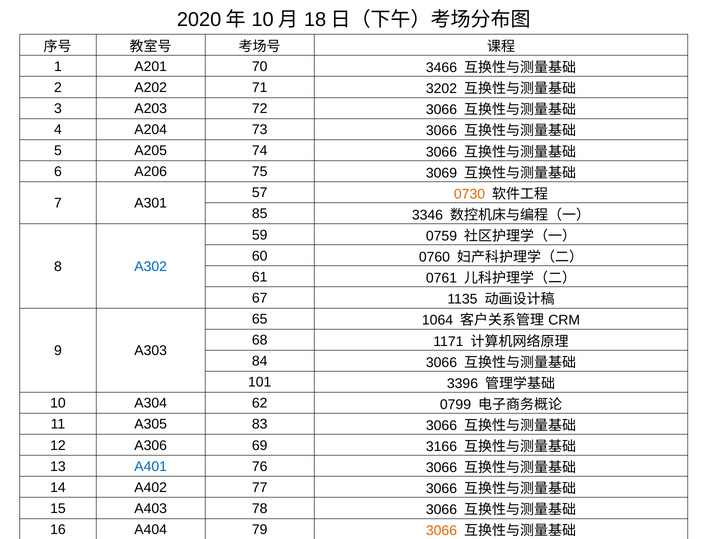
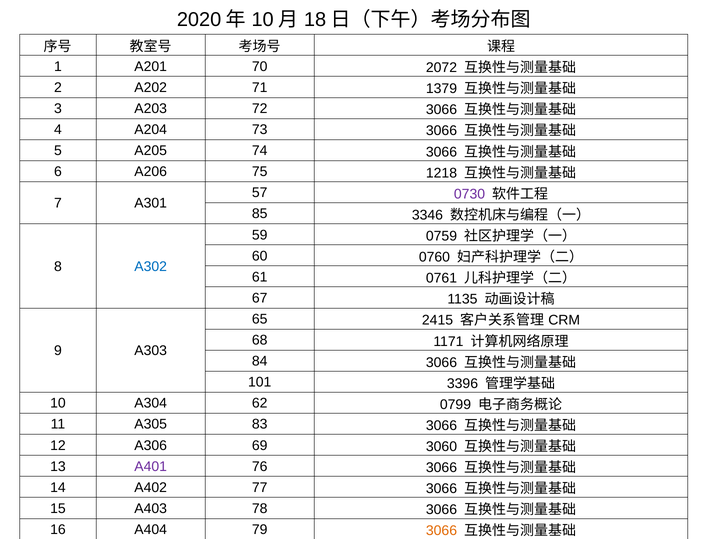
3466: 3466 -> 2072 (441, 68)
3202: 3202 -> 1379 (441, 89)
3069: 3069 -> 1218 (441, 173)
0730 colour: orange -> purple (470, 194)
1064: 1064 -> 2415 (438, 320)
3166: 3166 -> 3060 (441, 447)
A401 colour: blue -> purple (151, 467)
